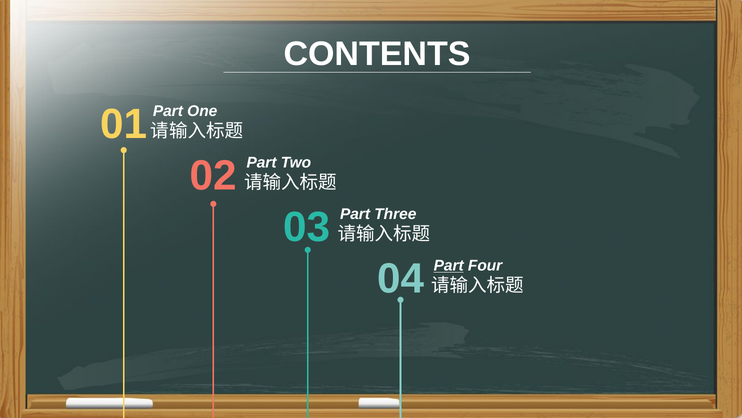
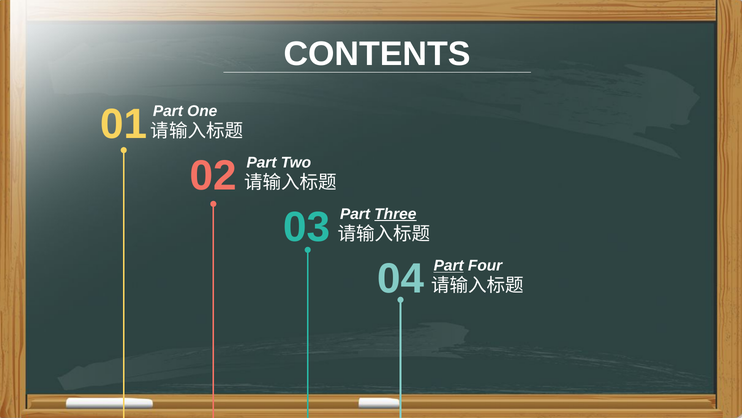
Three underline: none -> present (395, 214)
